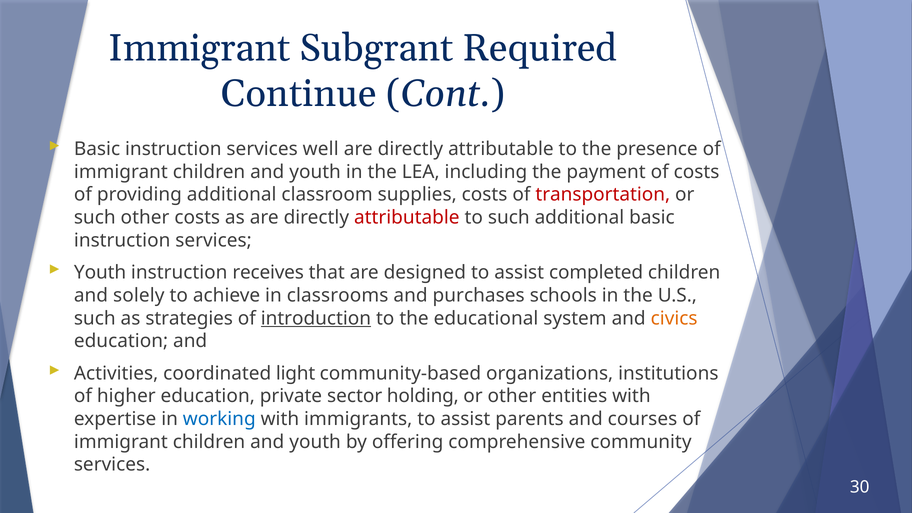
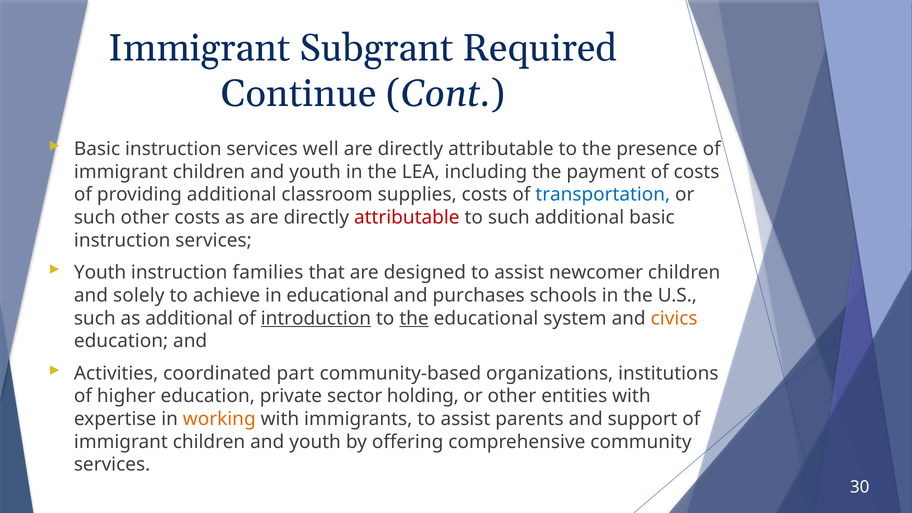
transportation colour: red -> blue (603, 195)
receives: receives -> families (268, 273)
completed: completed -> newcomer (596, 273)
in classrooms: classrooms -> educational (338, 295)
as strategies: strategies -> additional (189, 318)
the underline: none -> present (414, 318)
light: light -> part (295, 373)
working colour: blue -> orange (219, 419)
courses: courses -> support (643, 419)
